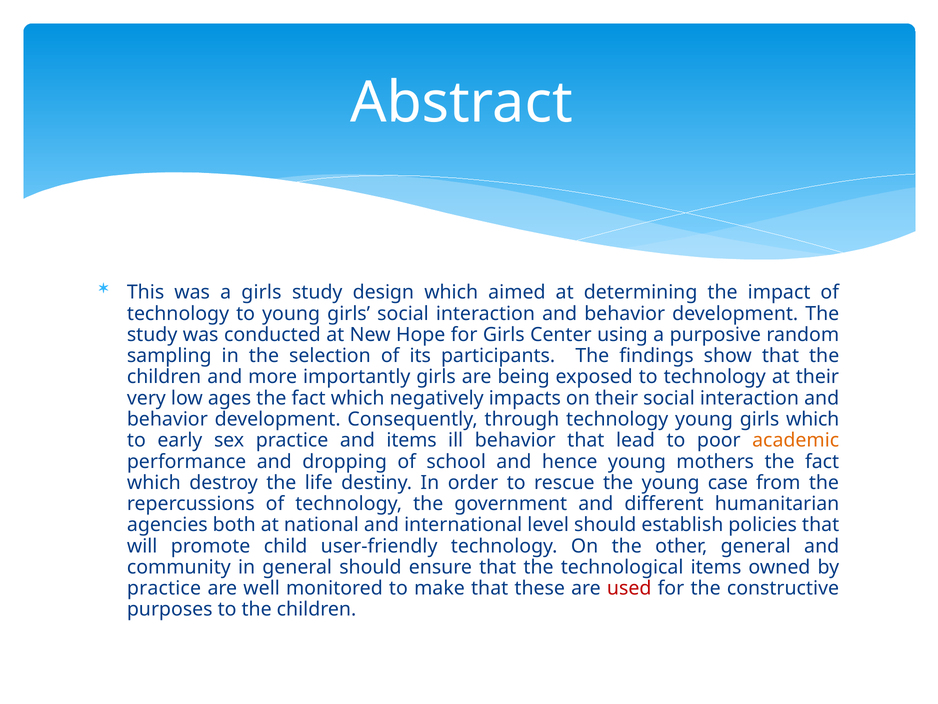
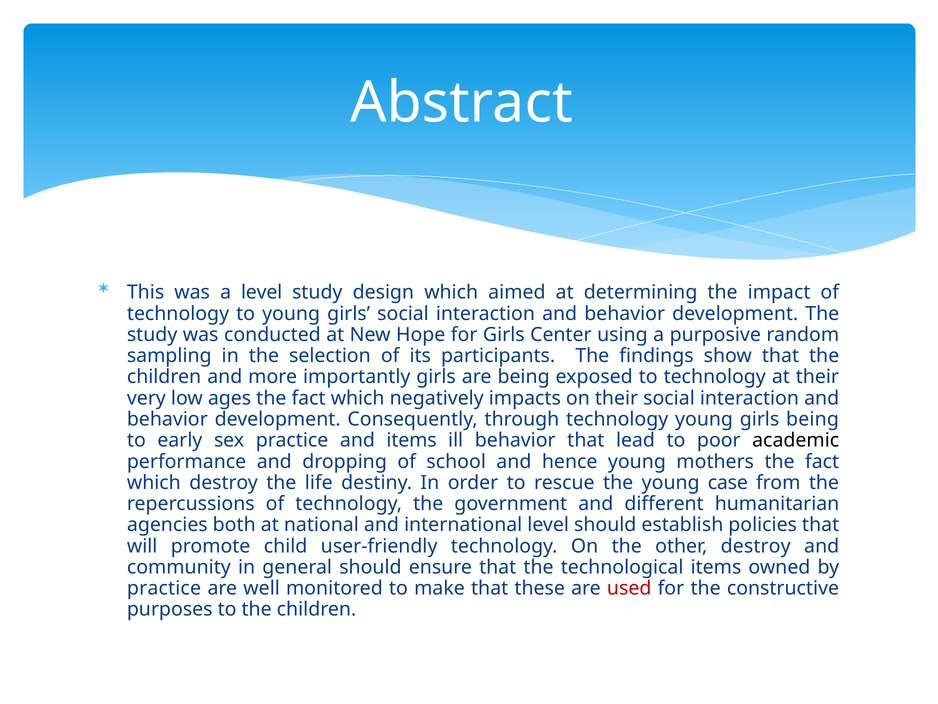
a girls: girls -> level (262, 292)
girls which: which -> being (813, 419)
academic colour: orange -> black (796, 440)
other general: general -> destroy (756, 546)
